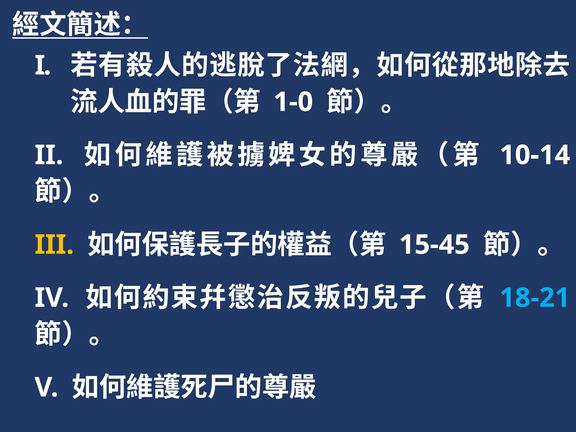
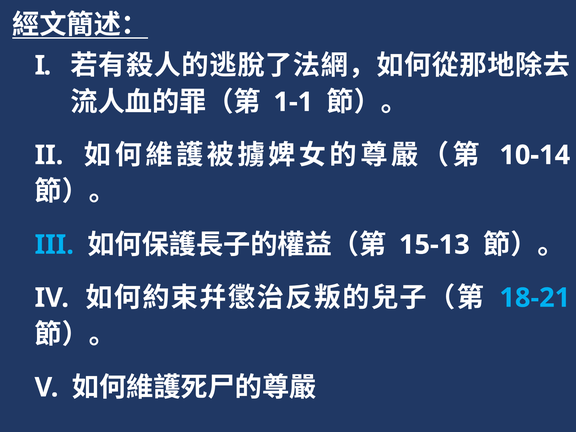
1-0: 1-0 -> 1-1 (293, 102)
III colour: yellow -> light blue (54, 245)
15-45: 15-45 -> 15-13 (434, 245)
